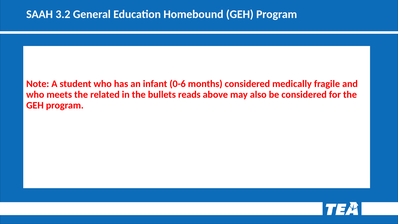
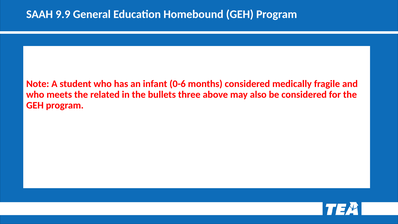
3.2: 3.2 -> 9.9 (63, 14)
reads: reads -> three (189, 95)
